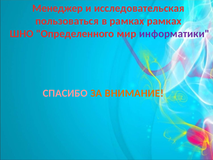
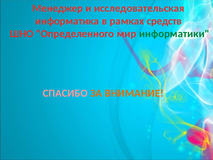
пользоваться: пользоваться -> информатика (67, 21)
рамках рамках: рамках -> средств (164, 21)
информатики colour: purple -> green (174, 34)
